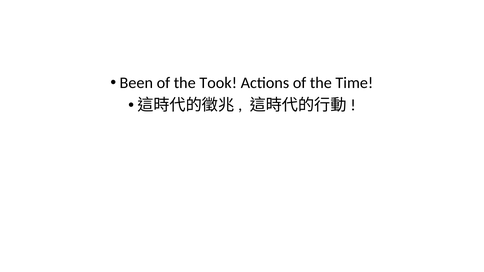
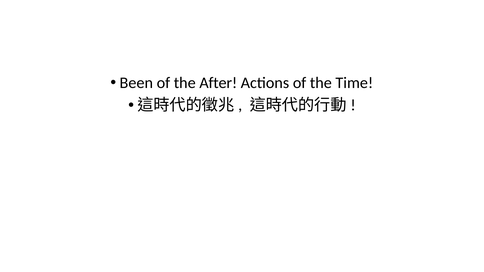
Took: Took -> After (218, 83)
